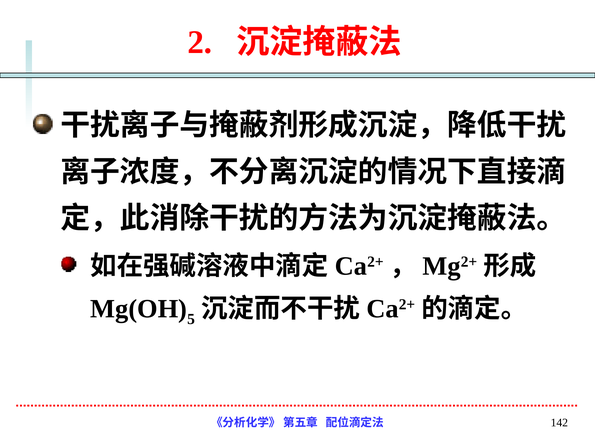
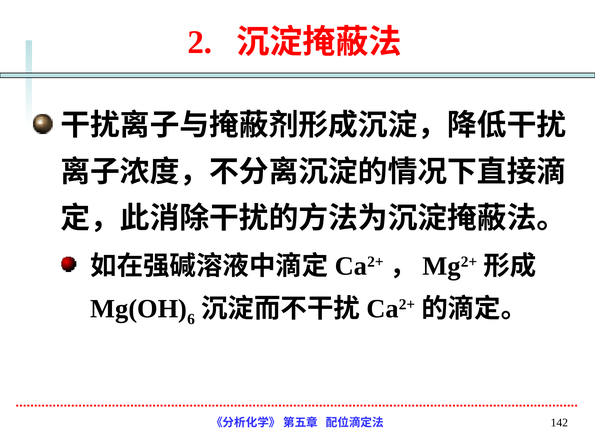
5: 5 -> 6 (191, 319)
